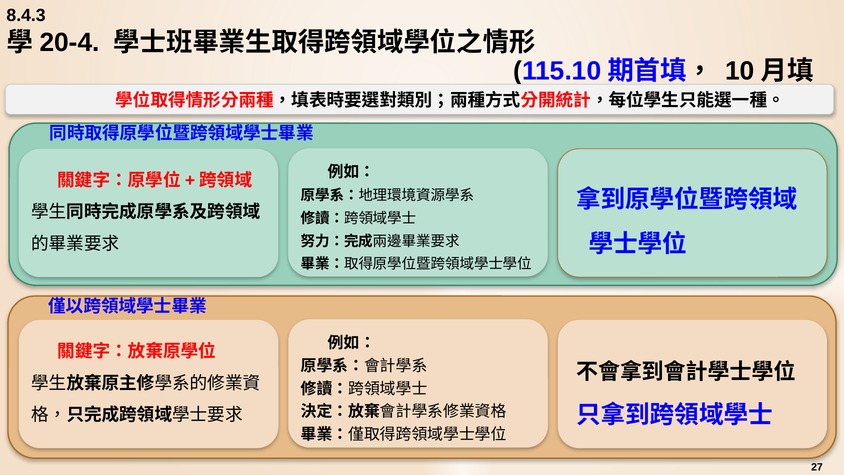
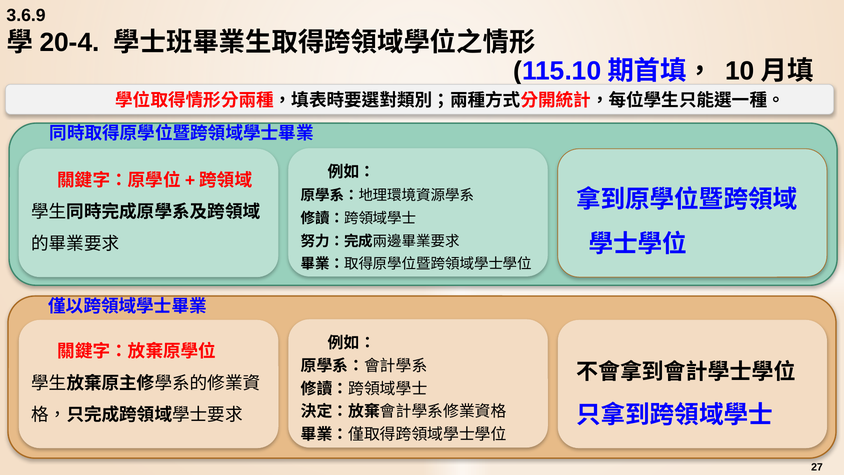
8.4.3: 8.4.3 -> 3.6.9 (26, 15)
